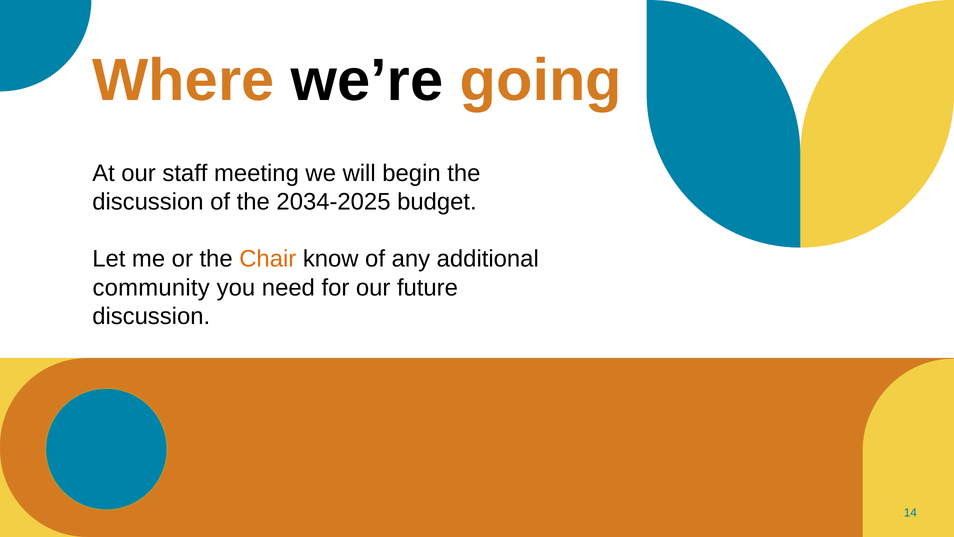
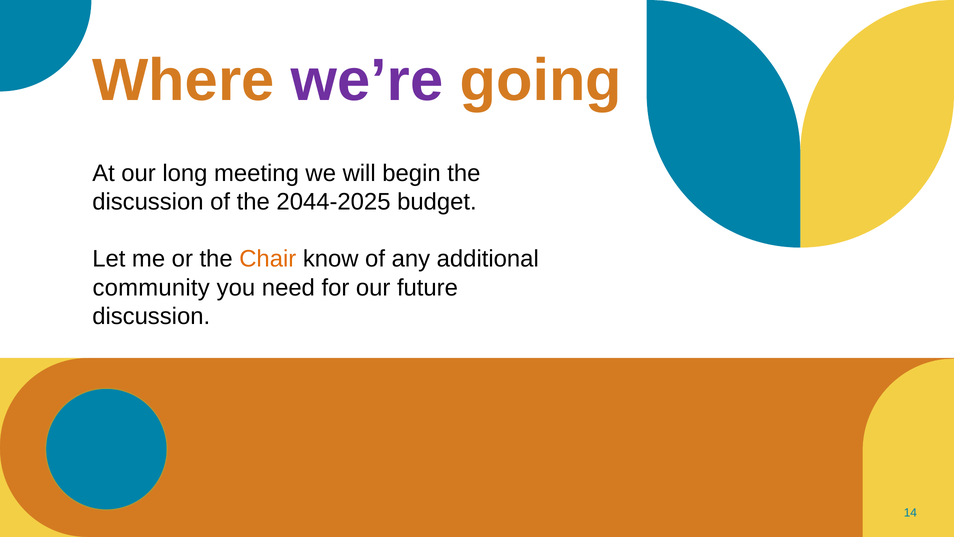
we’re colour: black -> purple (367, 80)
staff: staff -> long (185, 173)
2034-2025: 2034-2025 -> 2044-2025 (334, 202)
